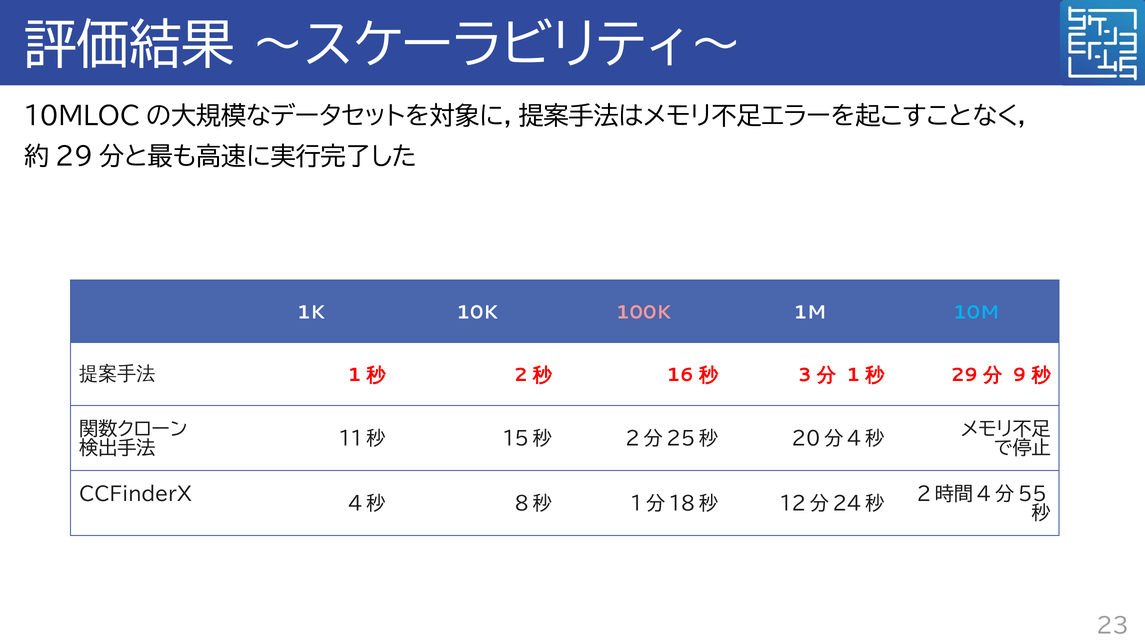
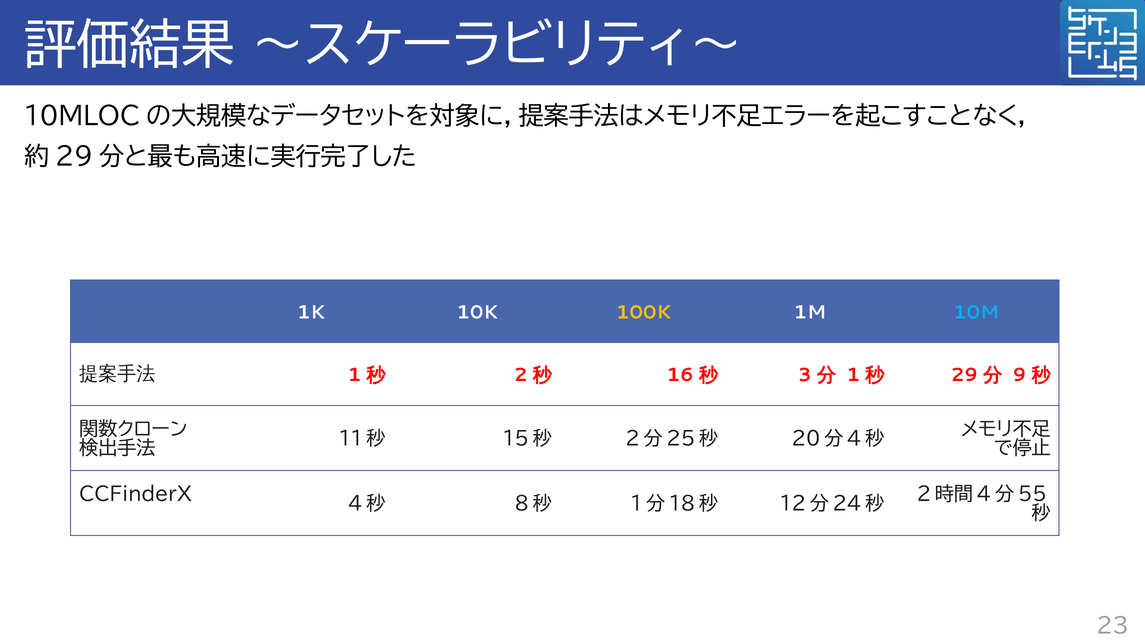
100K colour: pink -> yellow (644, 312)
